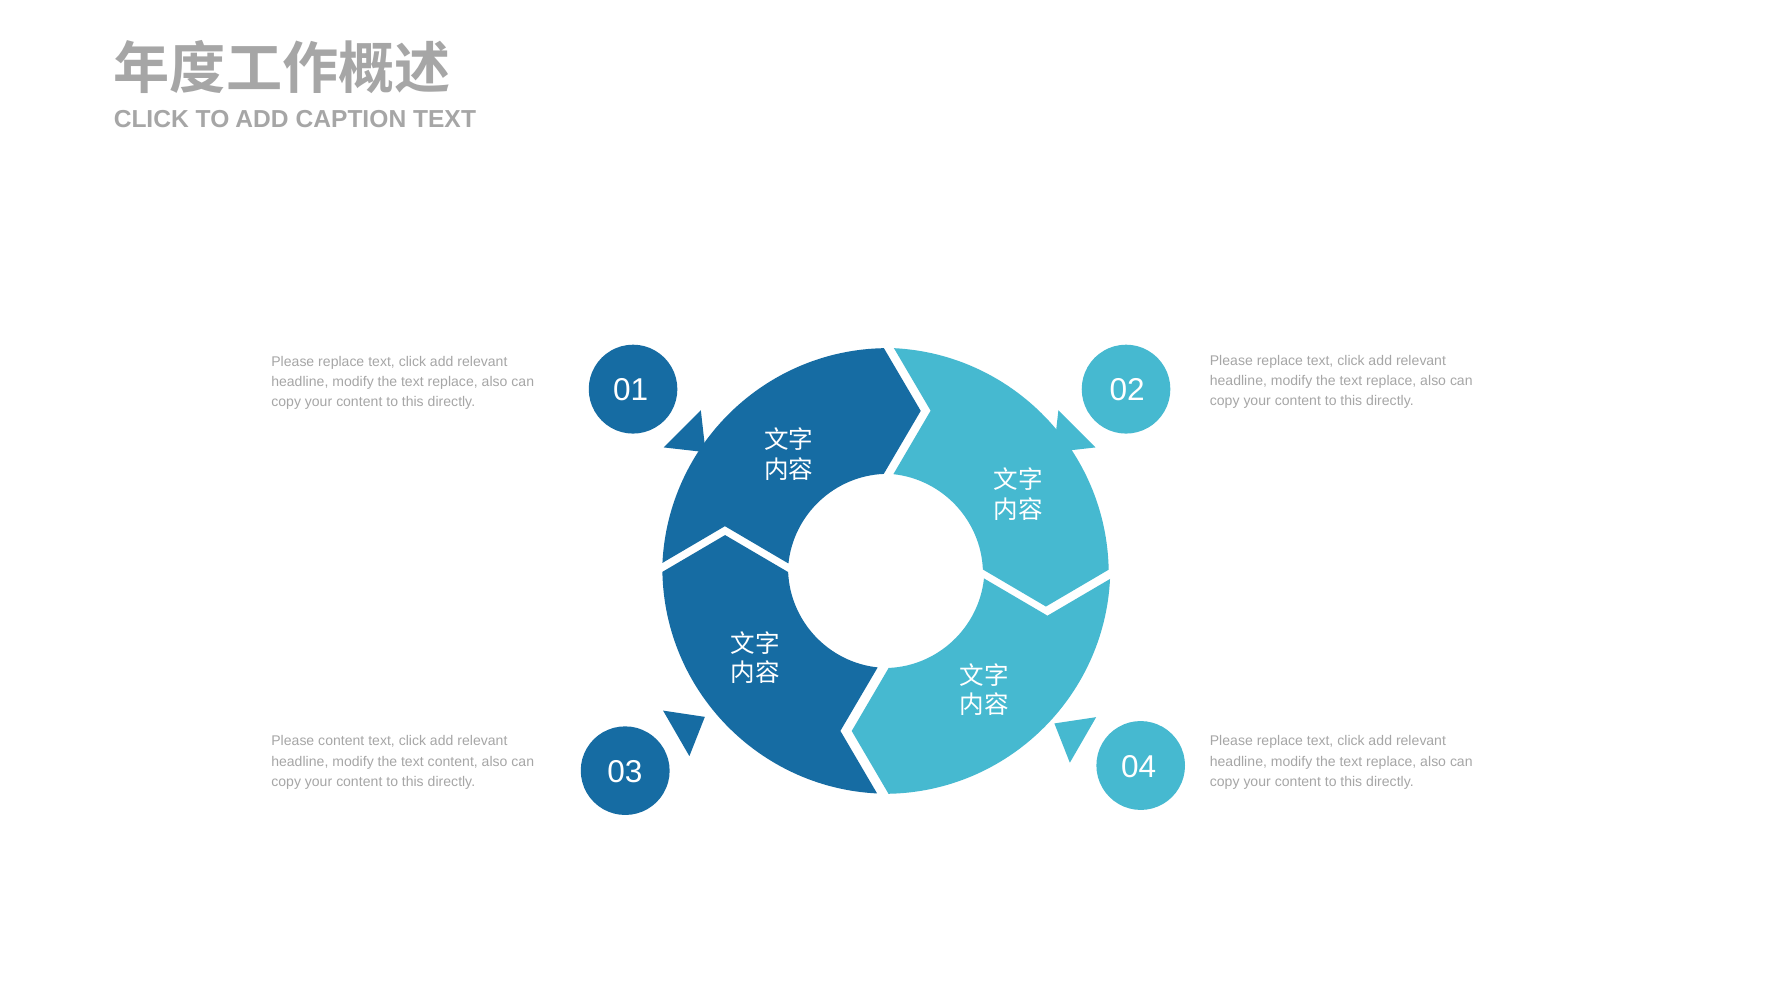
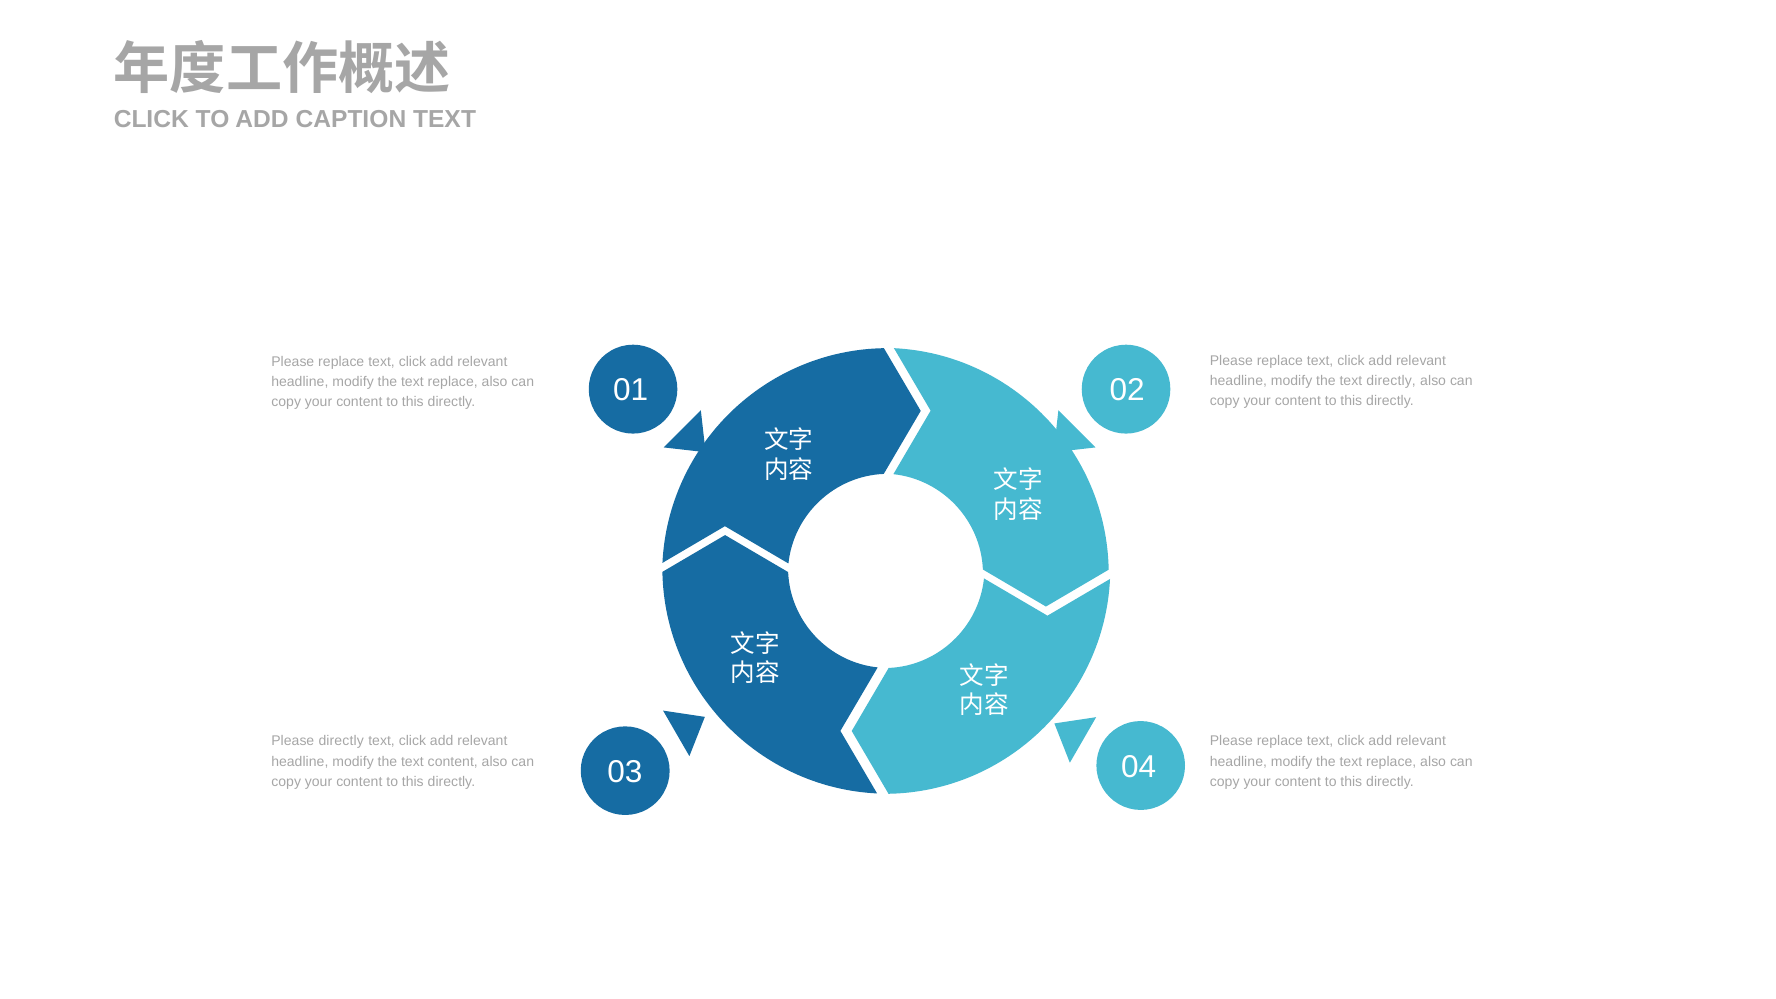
replace: replace -> directly (1391, 381)
Please content: content -> directly (341, 741)
